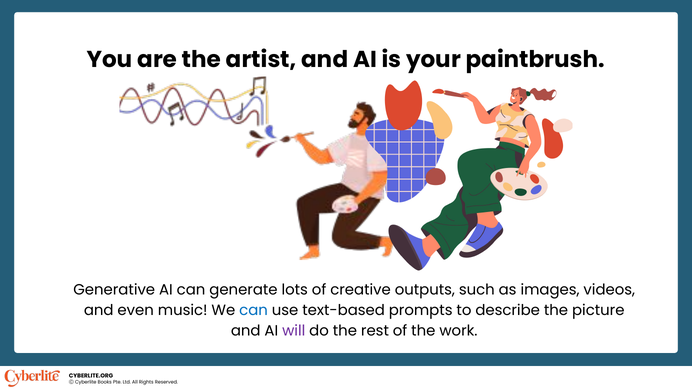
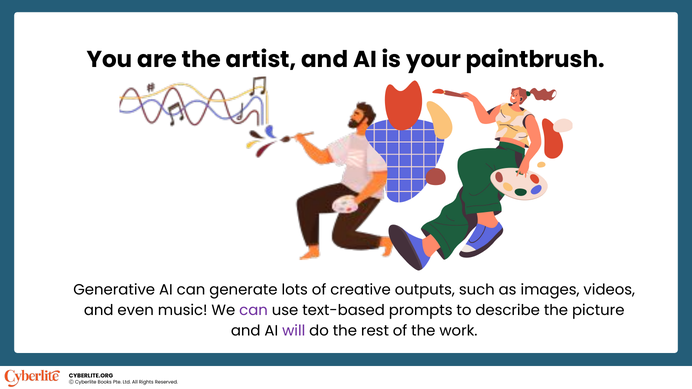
can colour: blue -> purple (254, 310)
